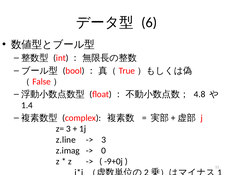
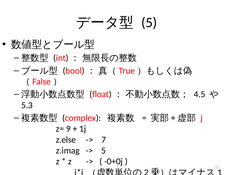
6: 6 -> 5 (149, 23)
4.8: 4.8 -> 4.5 (200, 94)
1.4: 1.4 -> 5.3 (27, 105)
z= 3: 3 -> 9 (68, 129)
z.line: z.line -> z.else (66, 139)
3: 3 -> 7 (104, 139)
0: 0 -> 5 (104, 150)
-9+0j: -9+0j -> -0+0j (113, 161)
